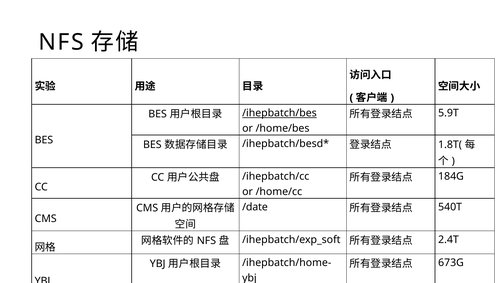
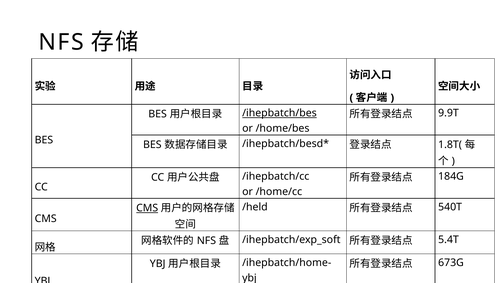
5.9T: 5.9T -> 9.9T (448, 113)
/date: /date -> /held (255, 207)
CMS underline: none -> present (147, 208)
2.4T: 2.4T -> 5.4T (448, 240)
